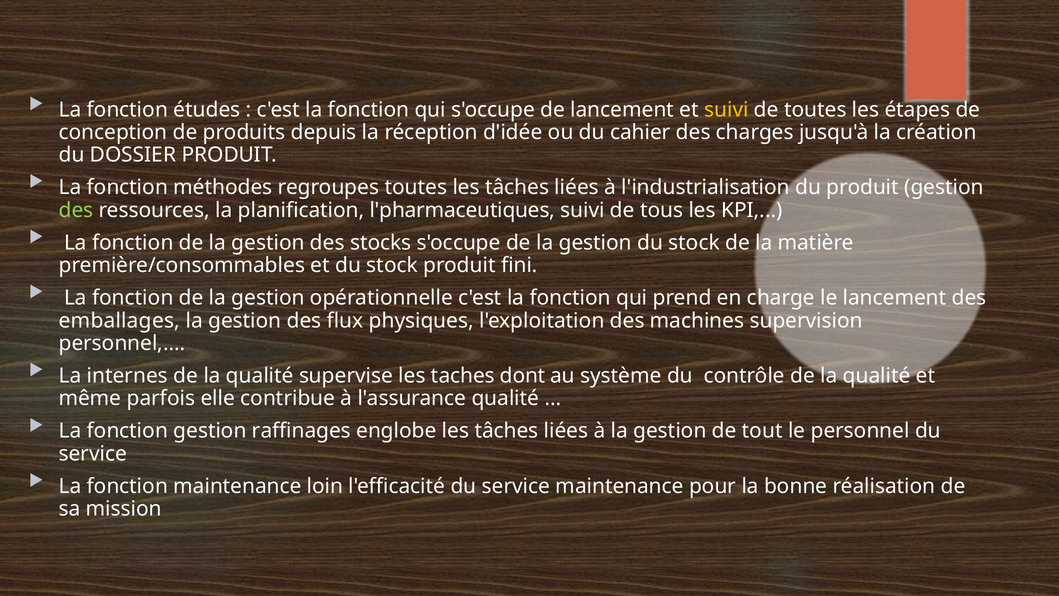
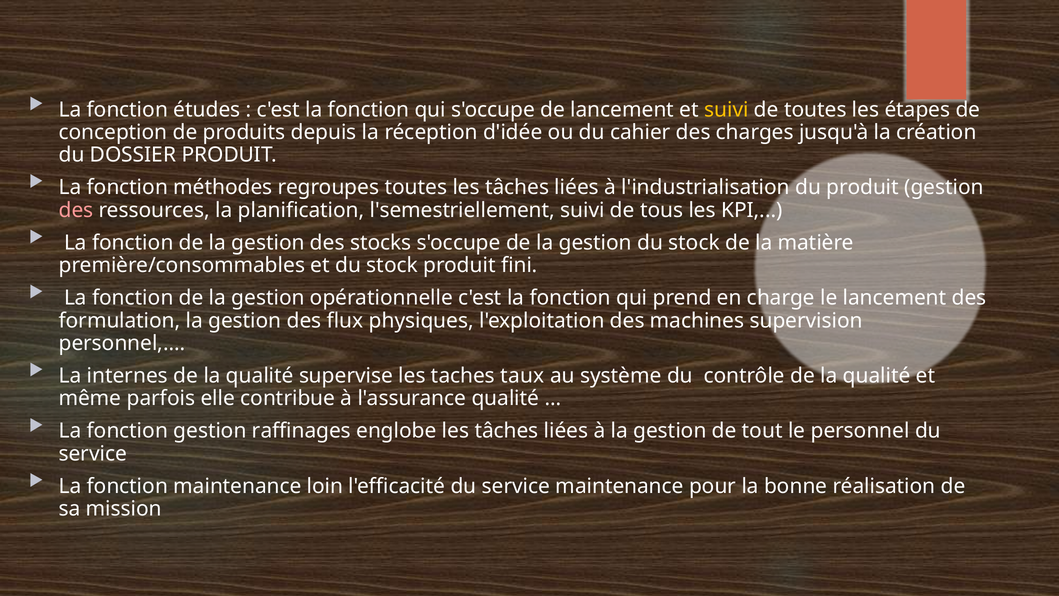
des colour: light green -> pink (76, 210)
l'pharmaceutiques: l'pharmaceutiques -> l'semestriellement (462, 210)
emballages: emballages -> formulation (120, 320)
dont: dont -> taux (522, 376)
